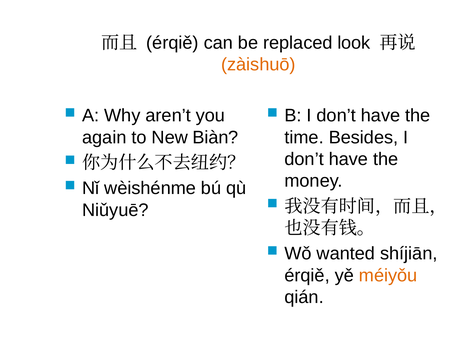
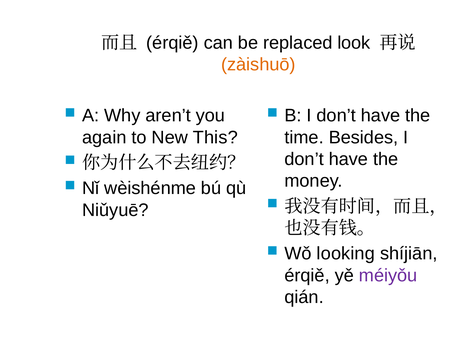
Biàn: Biàn -> This (215, 137)
wanted: wanted -> looking (346, 254)
méiyǒu colour: orange -> purple (388, 276)
